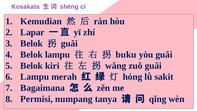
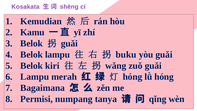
Lapar: Lapar -> Kamu (32, 32)
lǜ sakit: sakit -> hóng (164, 77)
